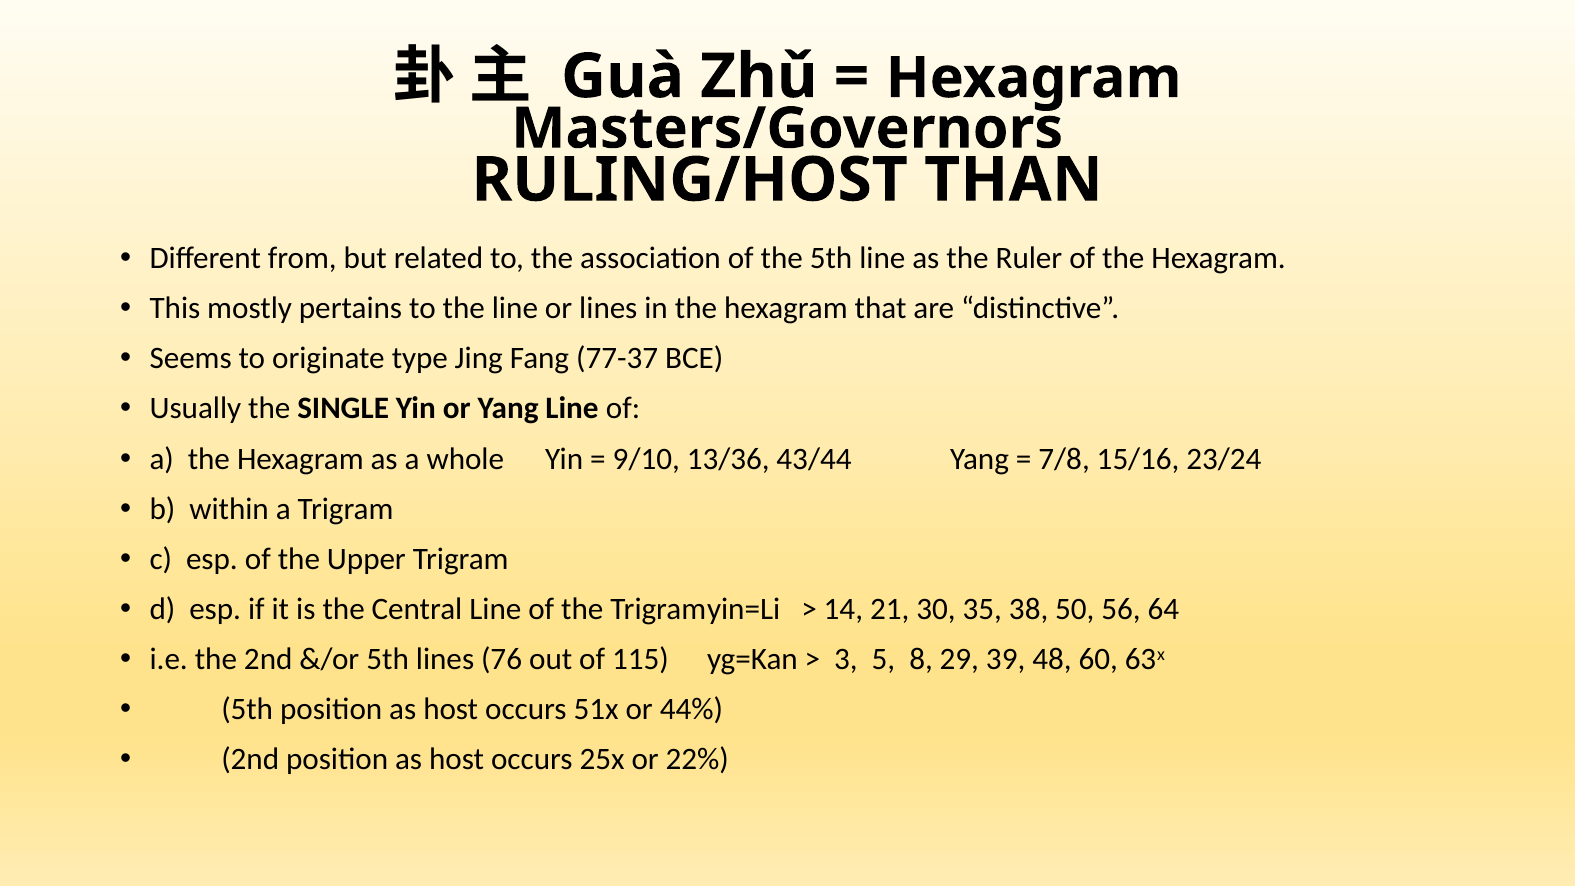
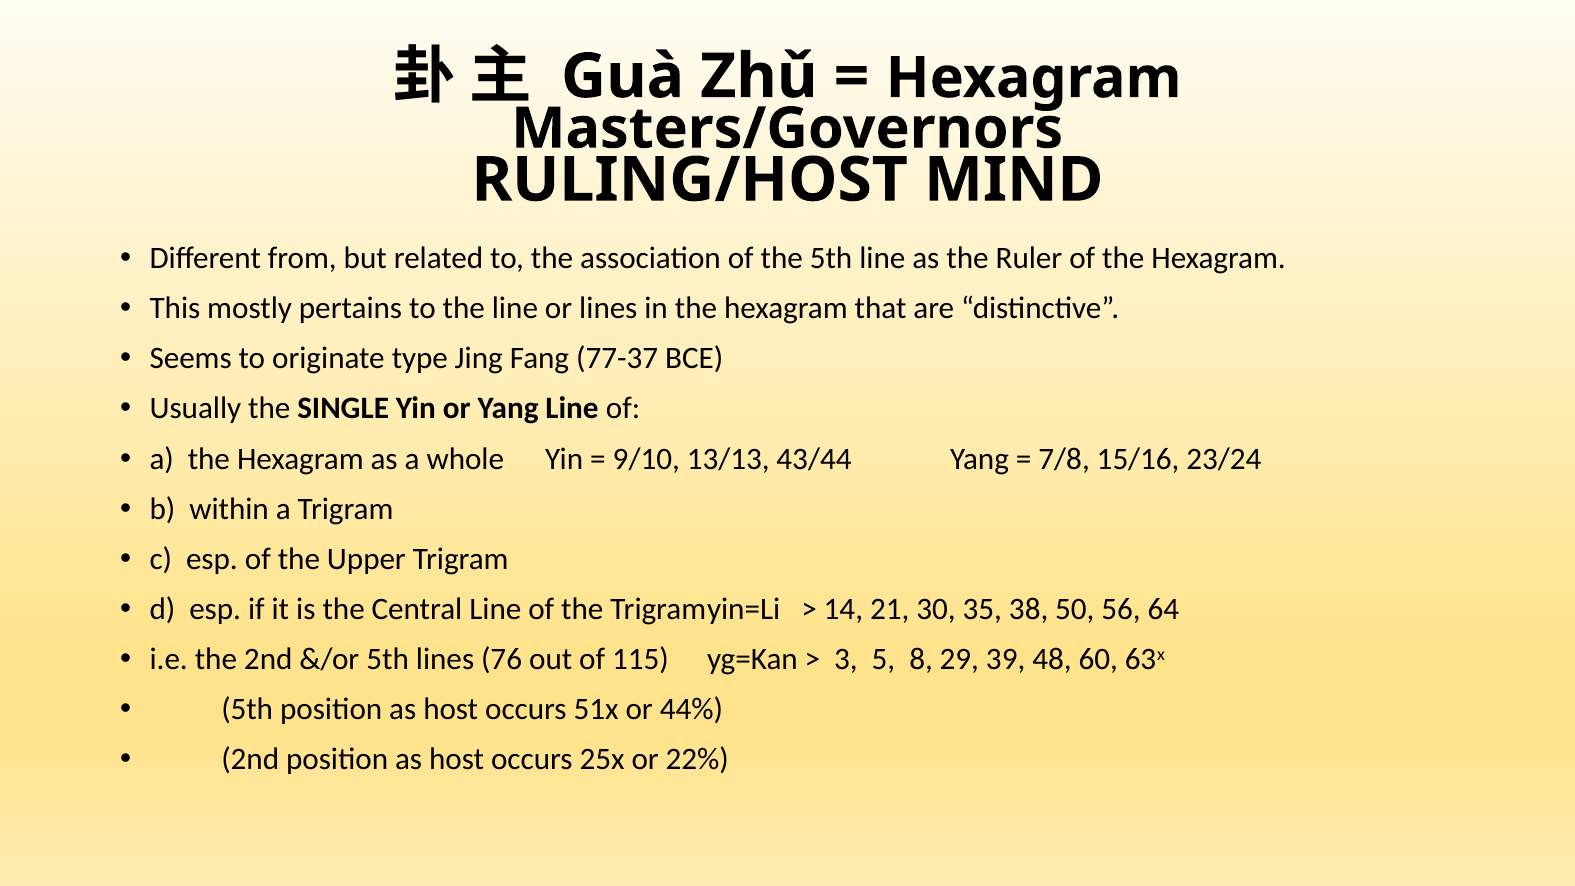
THAN: THAN -> MIND (1014, 180)
13/36: 13/36 -> 13/13 (728, 459)
